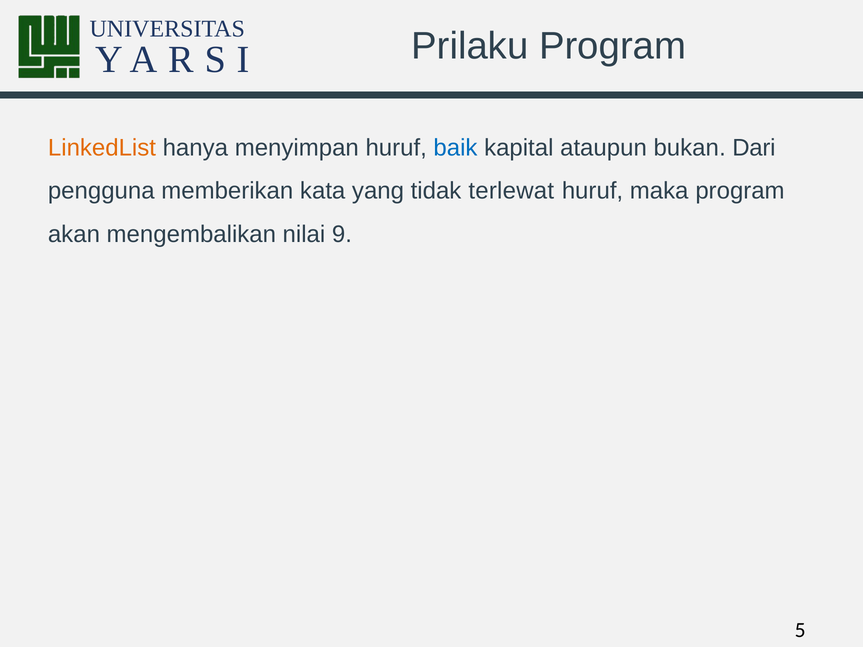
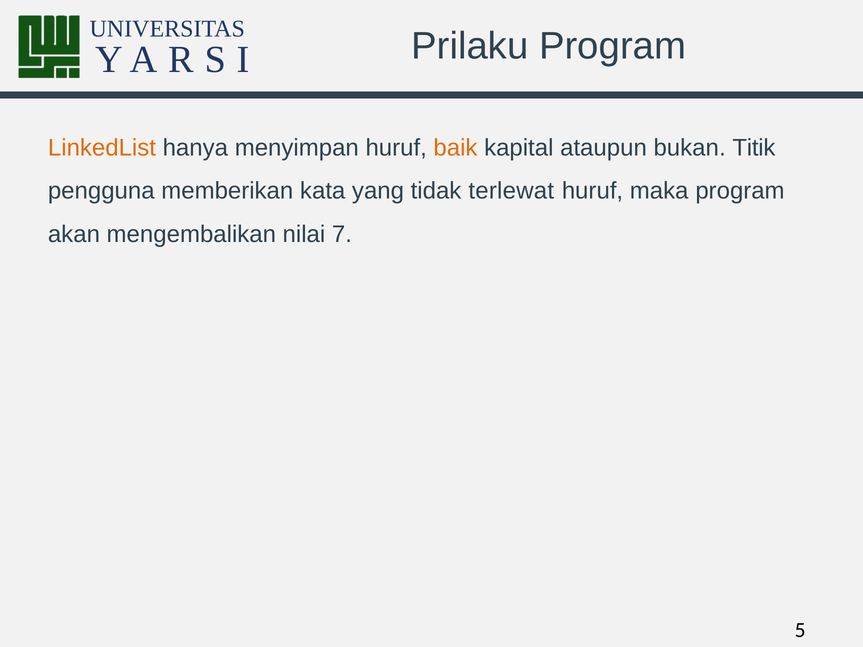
baik colour: blue -> orange (455, 148)
Dari: Dari -> Titik (754, 148)
9: 9 -> 7 (342, 234)
